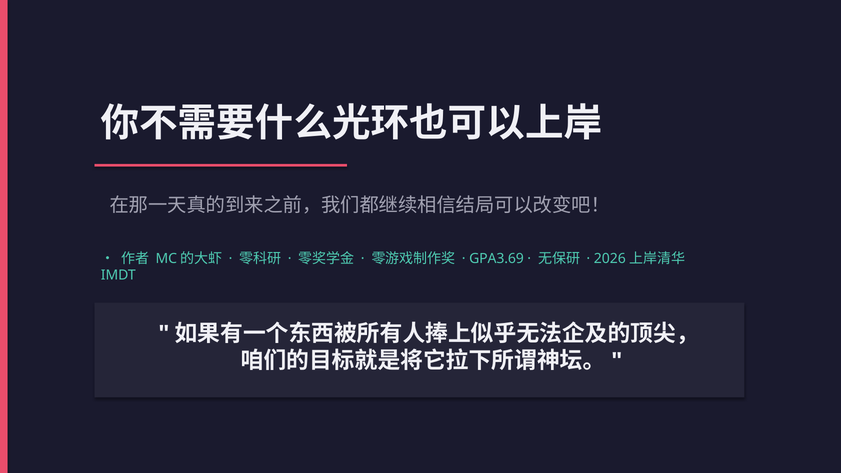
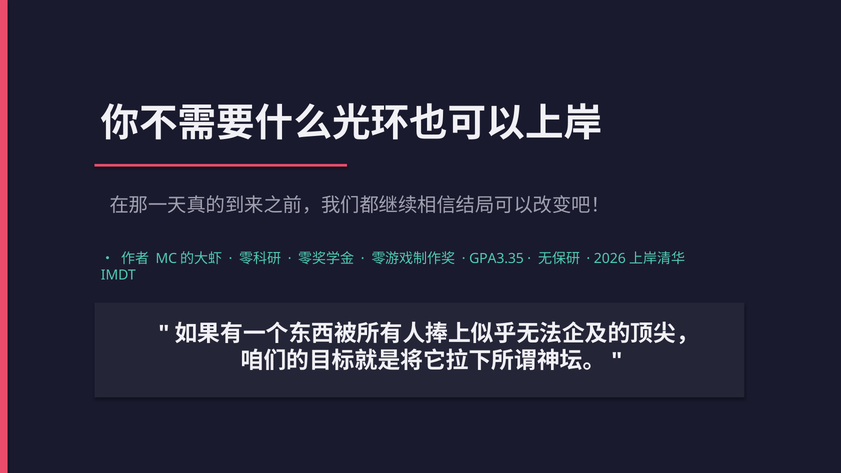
GPA3.69: GPA3.69 -> GPA3.35 (496, 258)
